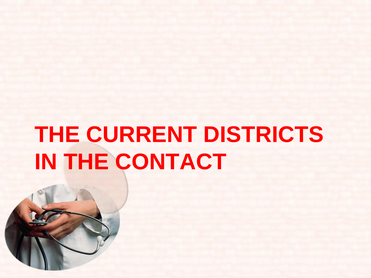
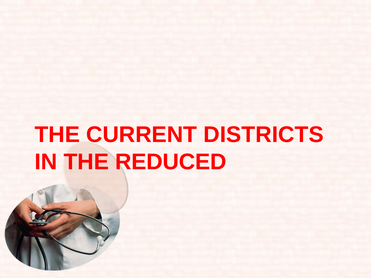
CONTACT: CONTACT -> REDUCED (171, 162)
